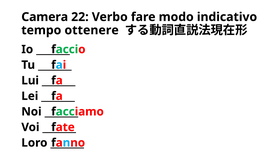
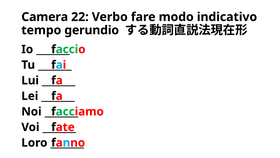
ottenere: ottenere -> gerundio (92, 30)
